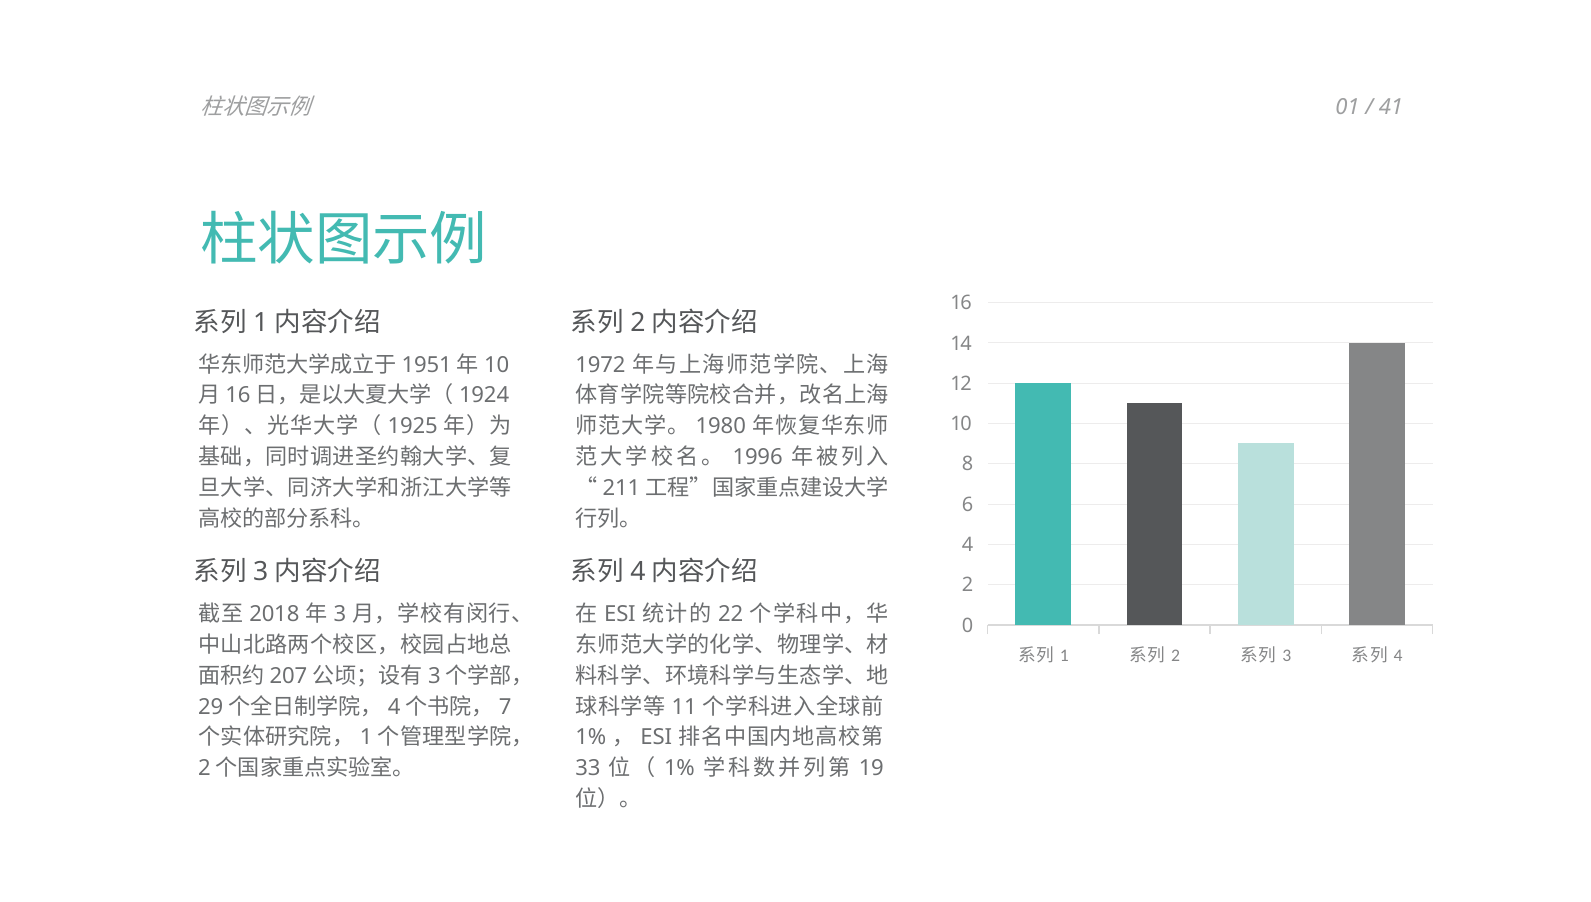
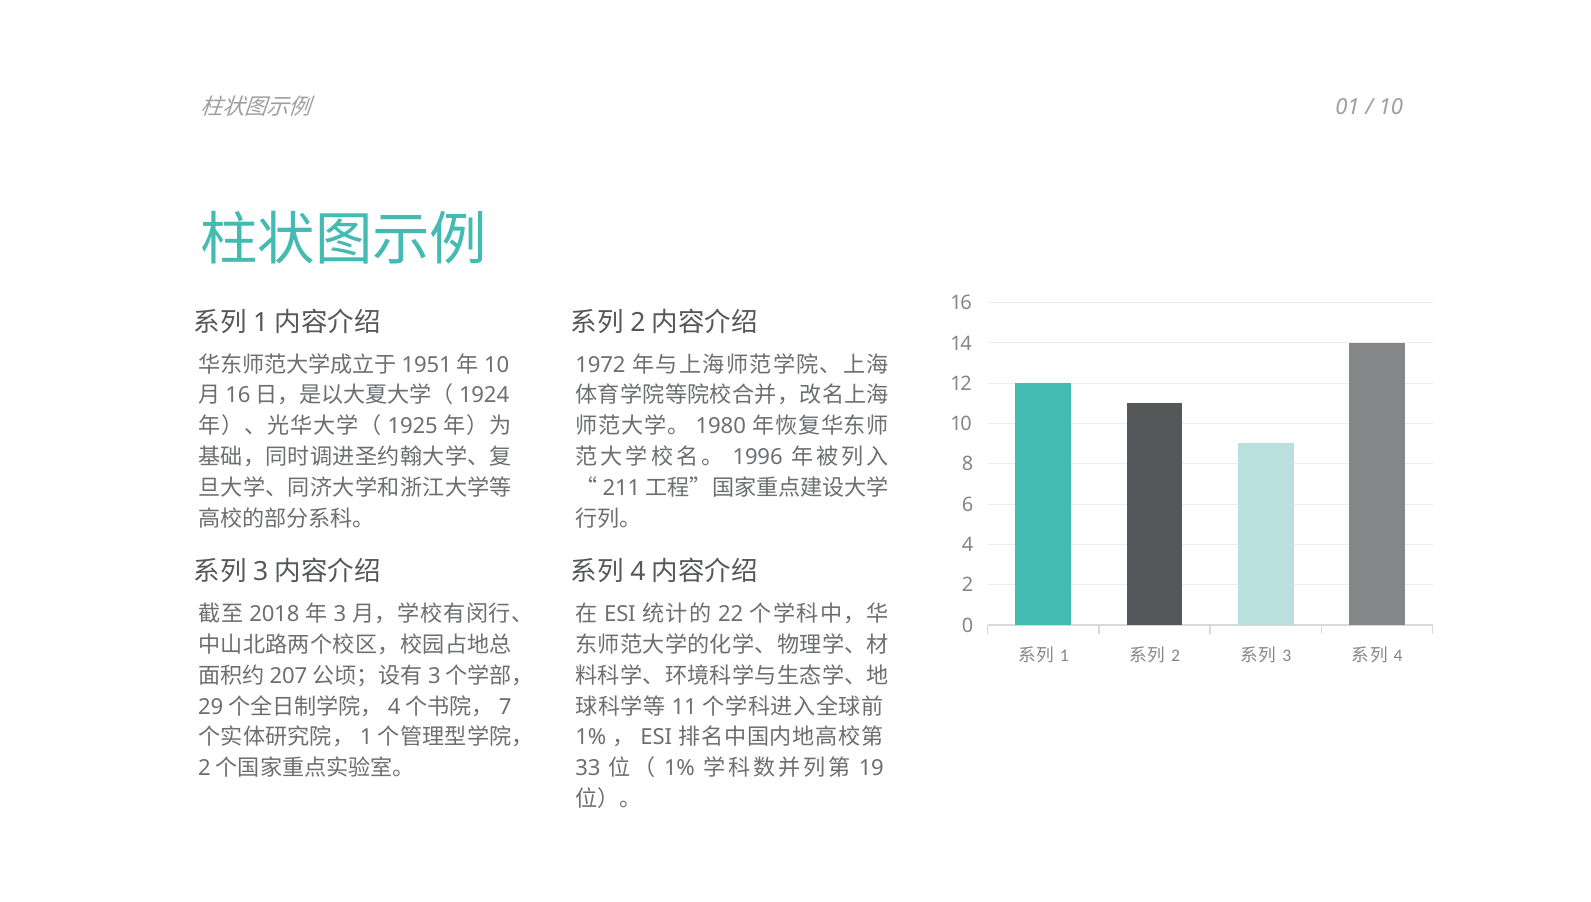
41: 41 -> 10 (1391, 108)
